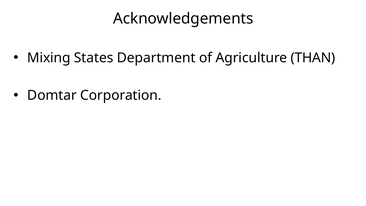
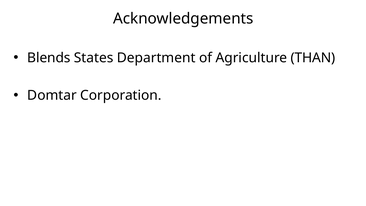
Mixing: Mixing -> Blends (49, 58)
